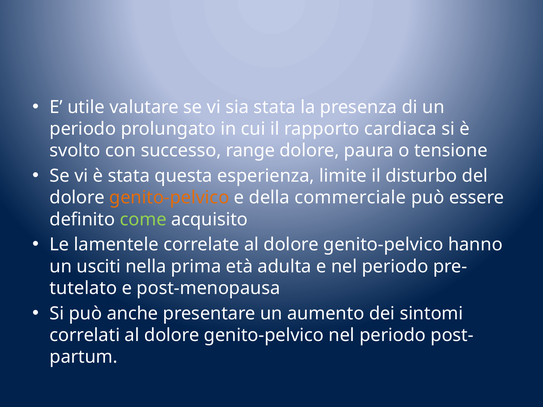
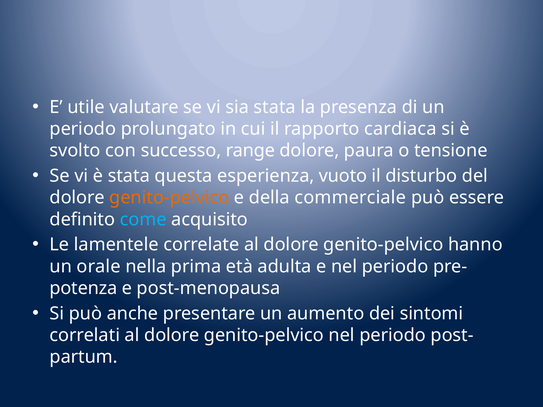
limite: limite -> vuoto (343, 176)
come colour: light green -> light blue (143, 219)
usciti: usciti -> orale (99, 267)
tutelato: tutelato -> potenza (83, 288)
